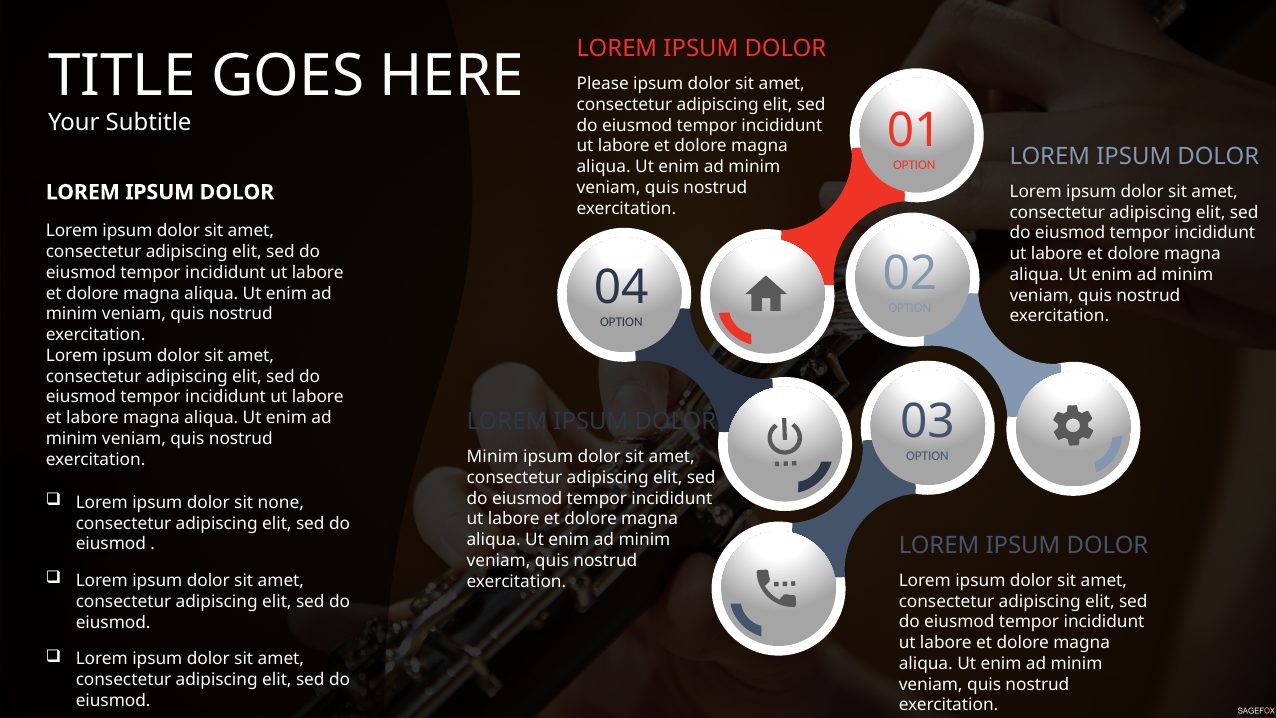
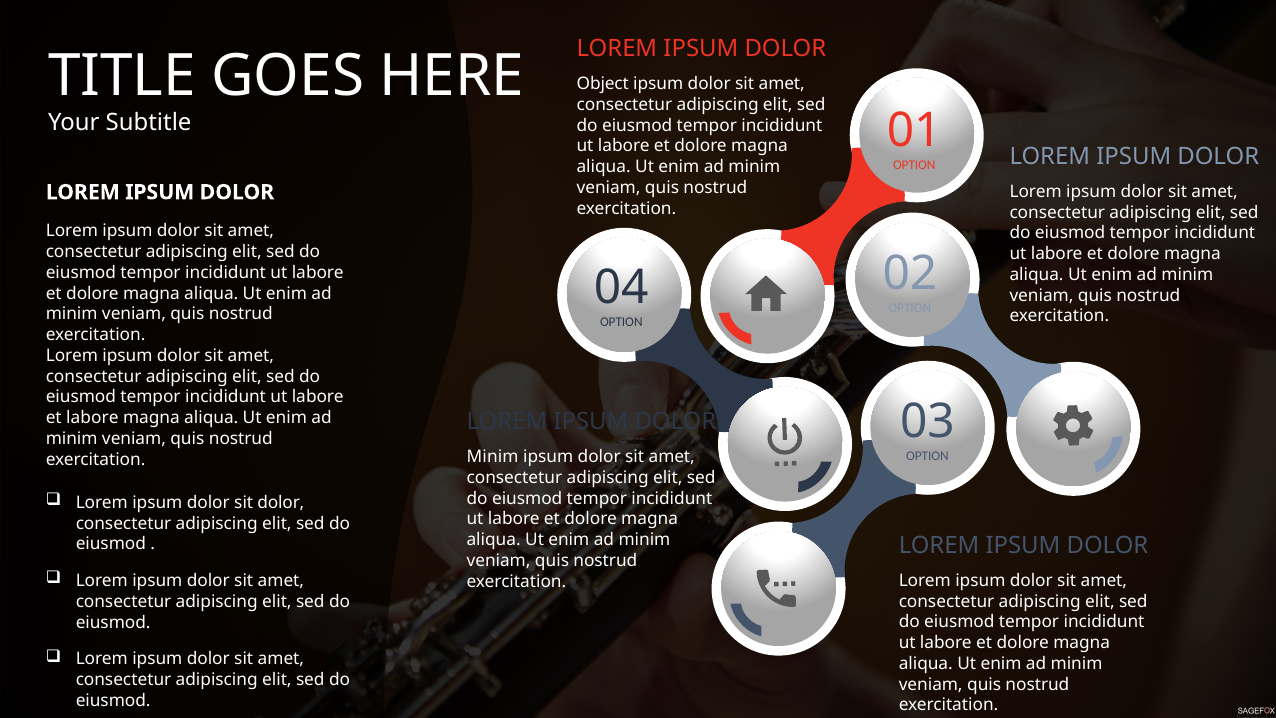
Please: Please -> Object (603, 84)
sit none: none -> dolor (281, 502)
